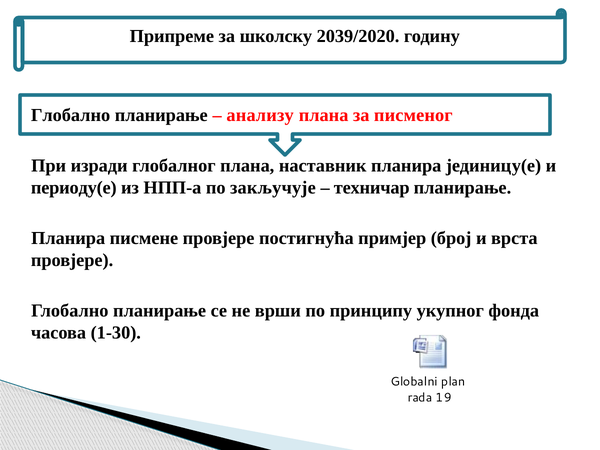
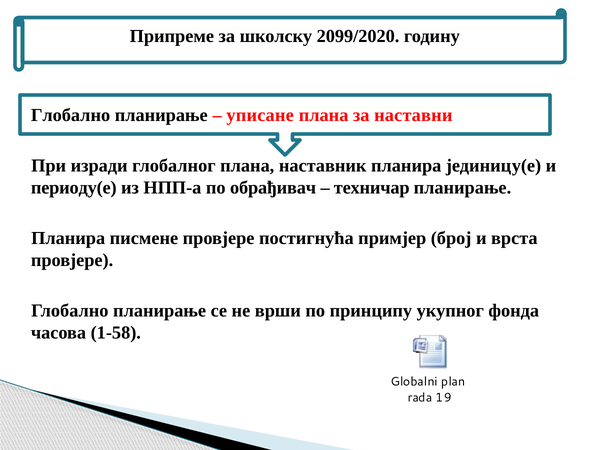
2039/2020: 2039/2020 -> 2099/2020 (358, 36)
анализу: анализу -> уписане (260, 115)
писменог: писменог -> наставни (413, 115)
закључује: закључује -> обрађивач (273, 188)
1-30: 1-30 -> 1-58 (116, 333)
